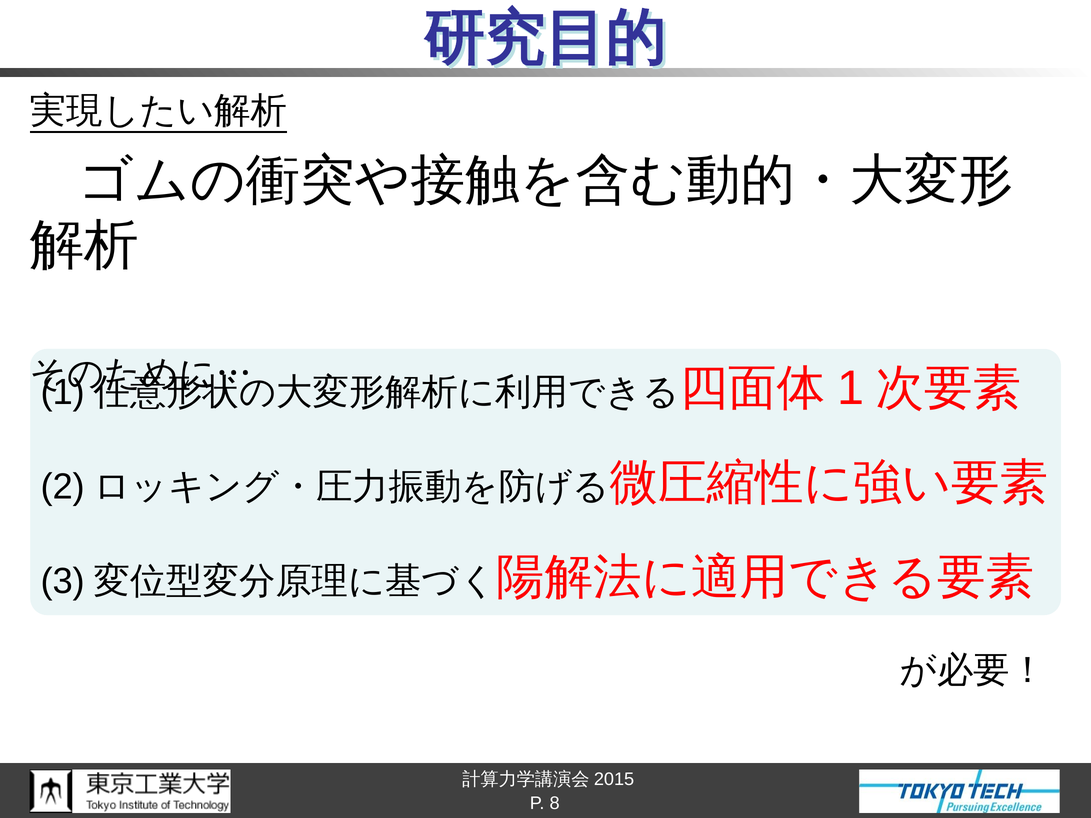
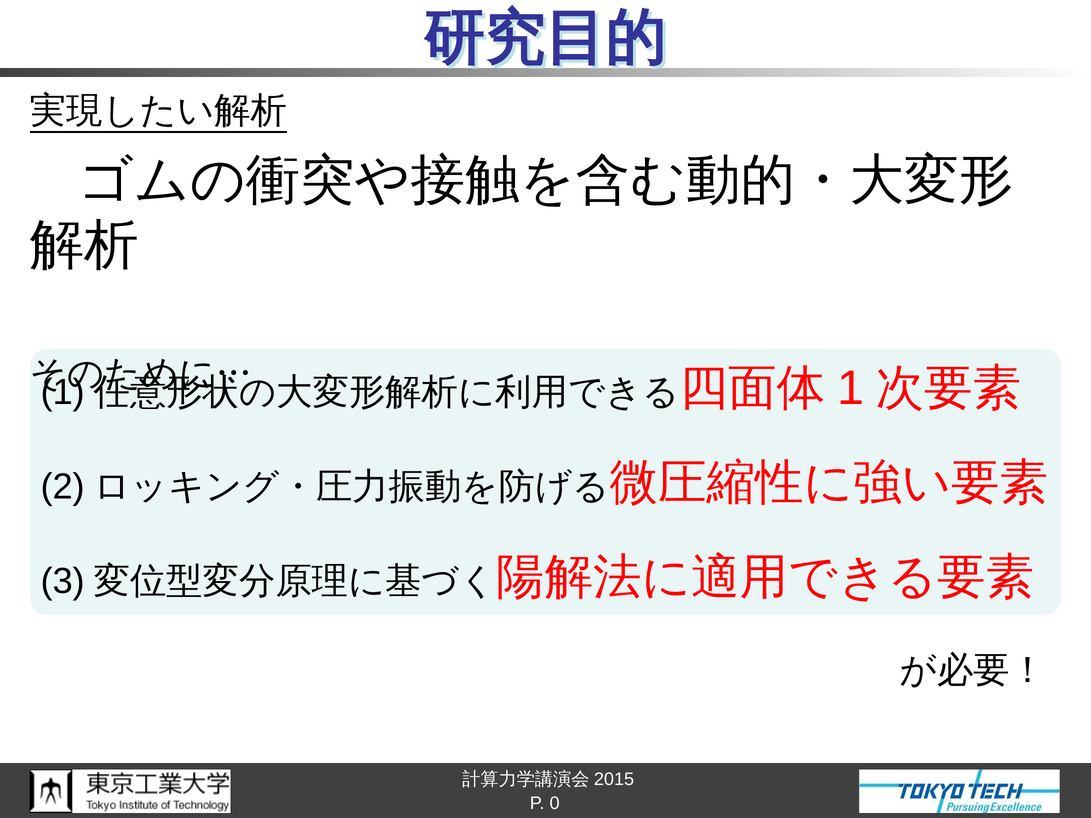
8: 8 -> 0 (555, 804)
